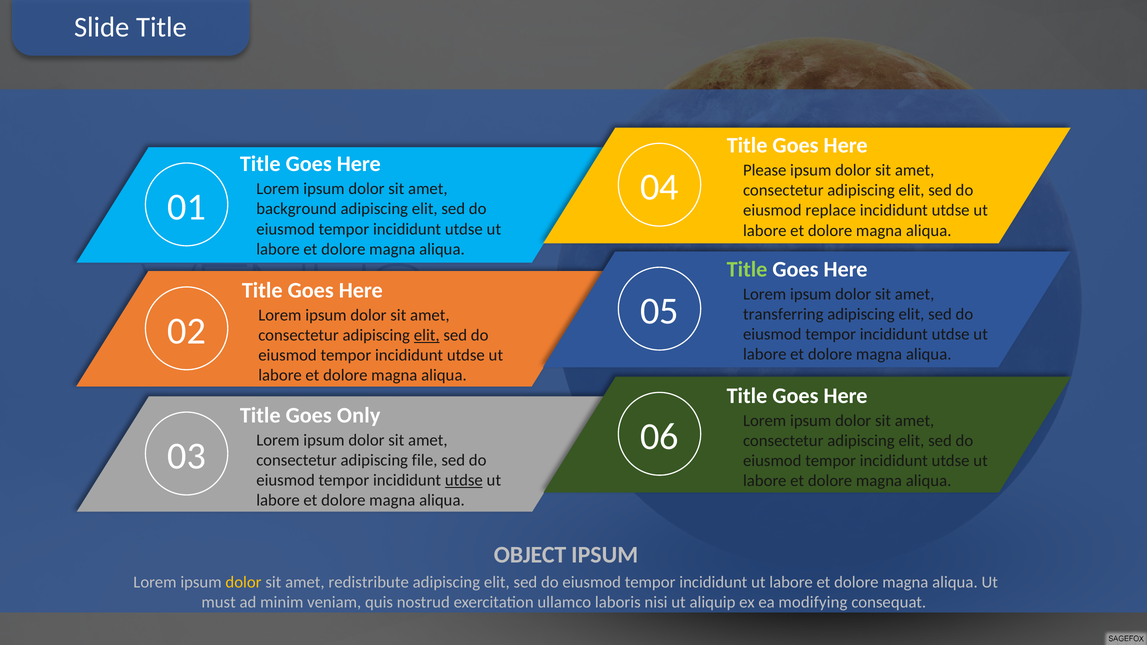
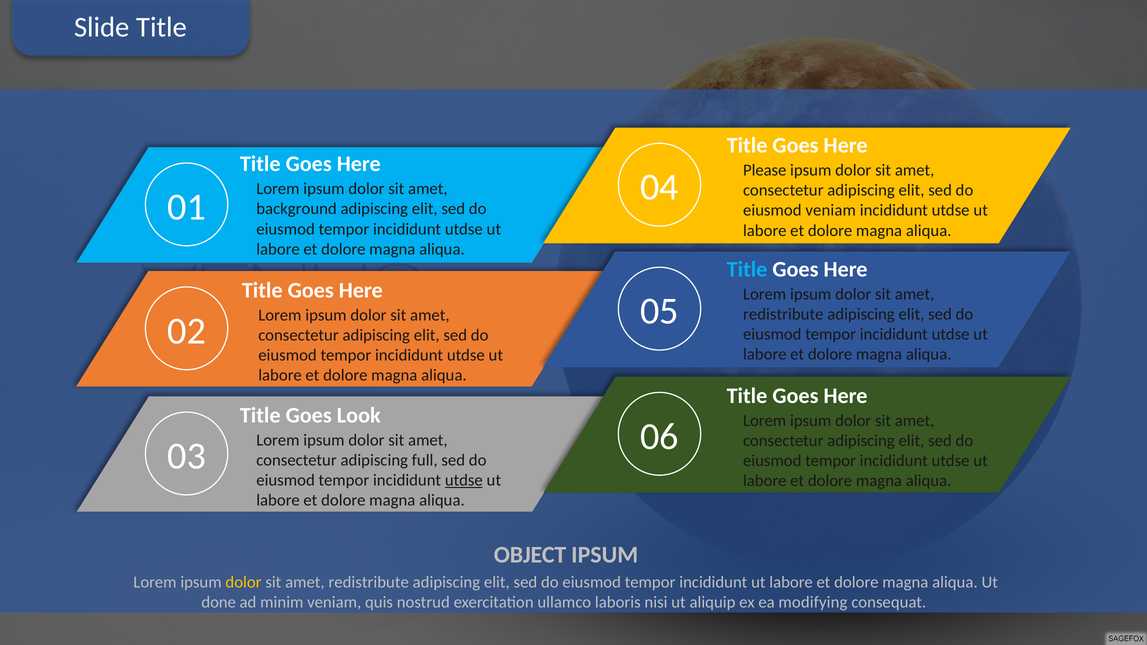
eiusmod replace: replace -> veniam (831, 210)
Title colour: light green -> light blue (747, 270)
transferring: transferring -> redistribute (783, 314)
elit underline: present -> none (427, 335)
Only: Only -> Look (359, 416)
file: file -> full (425, 460)
must: must -> done (219, 602)
